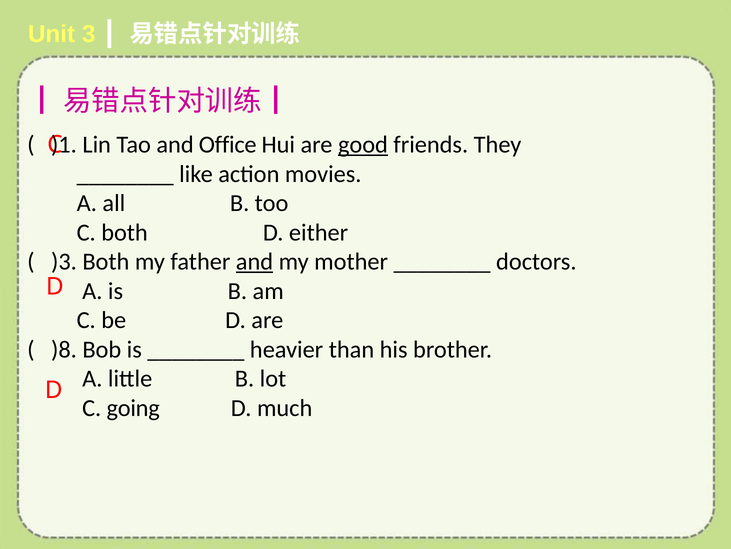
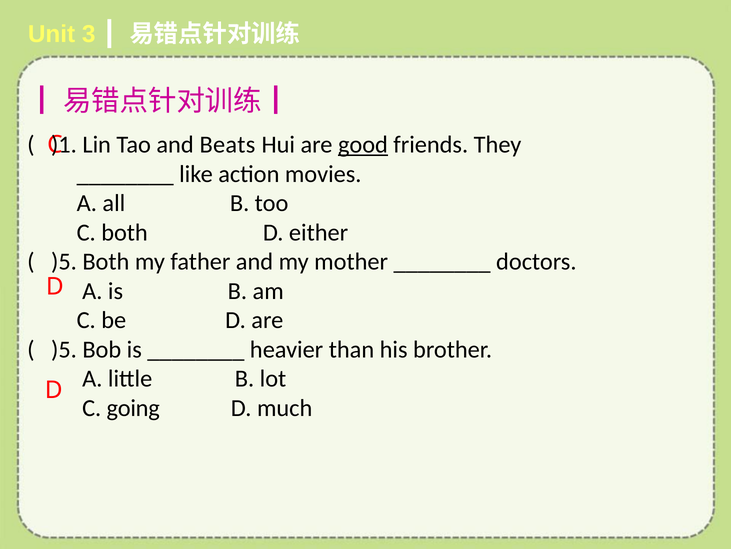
Office: Office -> Beats (227, 144)
)3: )3 -> )5 (64, 261)
and underline: present -> none (255, 261)
)8: )8 -> )5 (64, 349)
